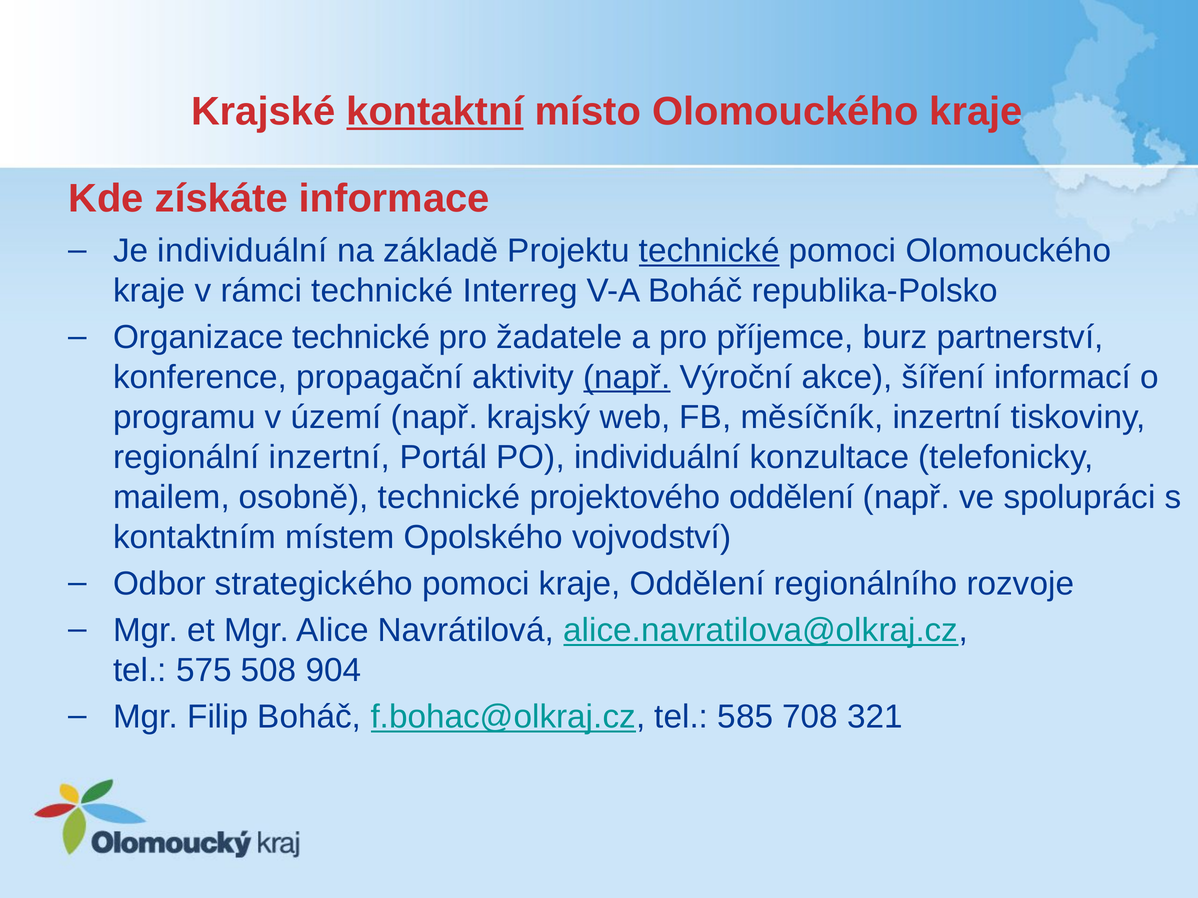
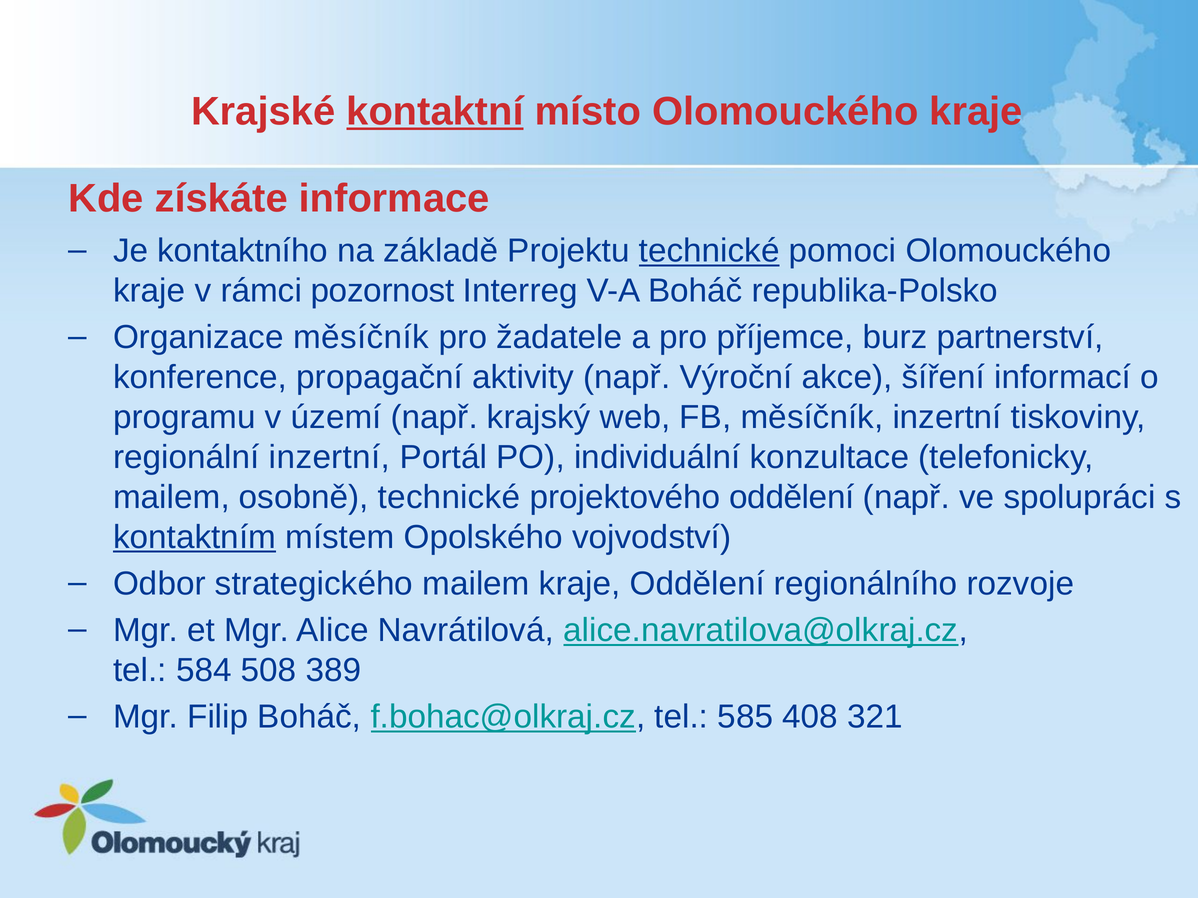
Je individuální: individuální -> kontaktního (243, 251)
rámci technické: technické -> pozornost (383, 291)
Organizace technické: technické -> měsíčník (361, 338)
např underline: present -> none (627, 378)
kontaktním underline: none -> present (195, 537)
strategického pomoci: pomoci -> mailem (476, 584)
575: 575 -> 584 (204, 671)
904: 904 -> 389 (333, 671)
708: 708 -> 408 (810, 717)
